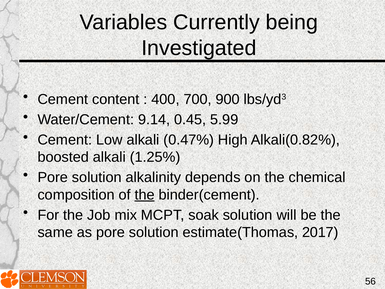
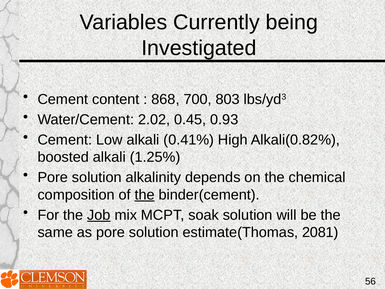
400: 400 -> 868 (165, 99)
900: 900 -> 803 (228, 99)
9.14: 9.14 -> 2.02 (154, 119)
5.99: 5.99 -> 0.93 (224, 119)
0.47%: 0.47% -> 0.41% (189, 140)
Job underline: none -> present (99, 215)
2017: 2017 -> 2081 (320, 232)
